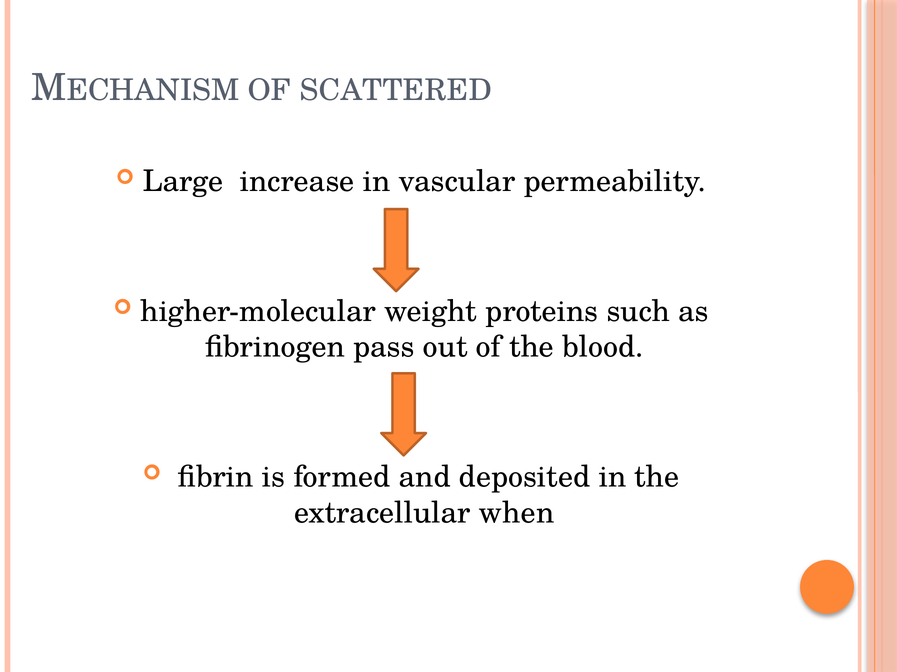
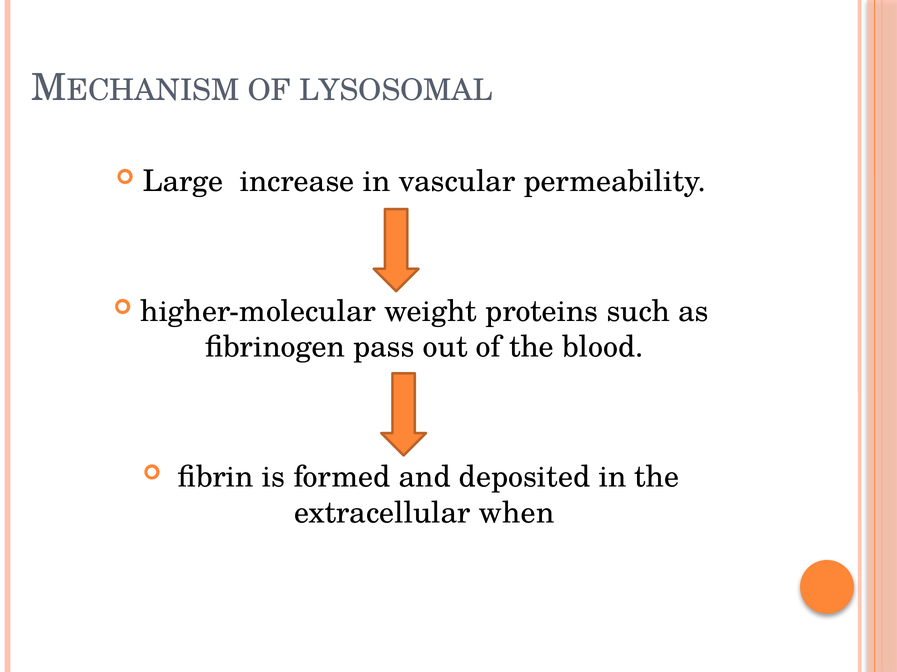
SCATTERED: SCATTERED -> LYSOSOMAL (396, 90)
